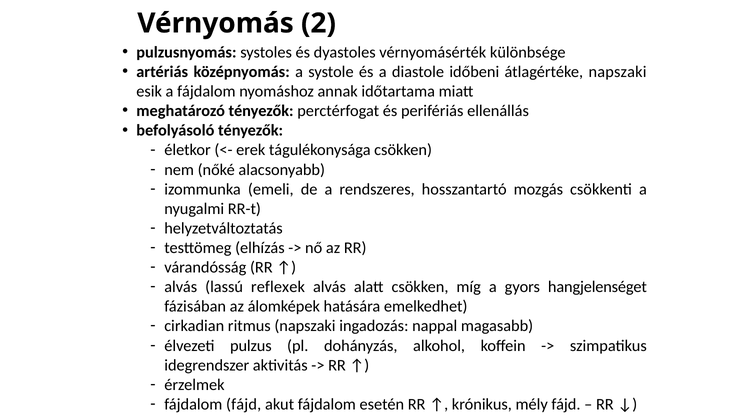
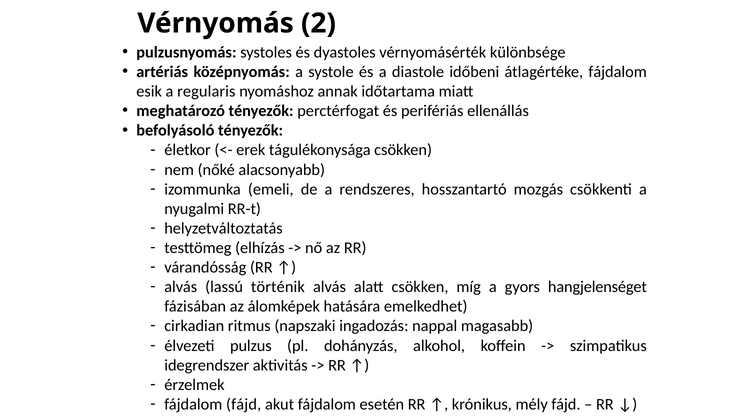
átlagértéke napszaki: napszaki -> fájdalom (618, 72)
a fájdalom: fájdalom -> regularis (206, 92)
reflexek: reflexek -> történik (278, 287)
